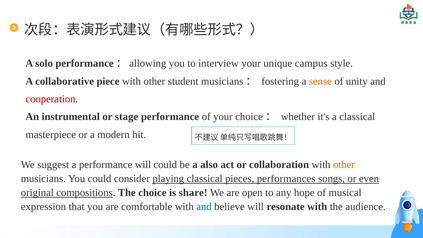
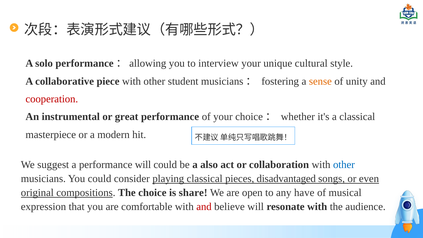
campus: campus -> cultural (311, 63)
stage: stage -> great (127, 117)
other colour: orange -> blue (344, 165)
performances: performances -> disadvantaged (286, 179)
hope: hope -> have (304, 193)
and colour: blue -> red (204, 207)
